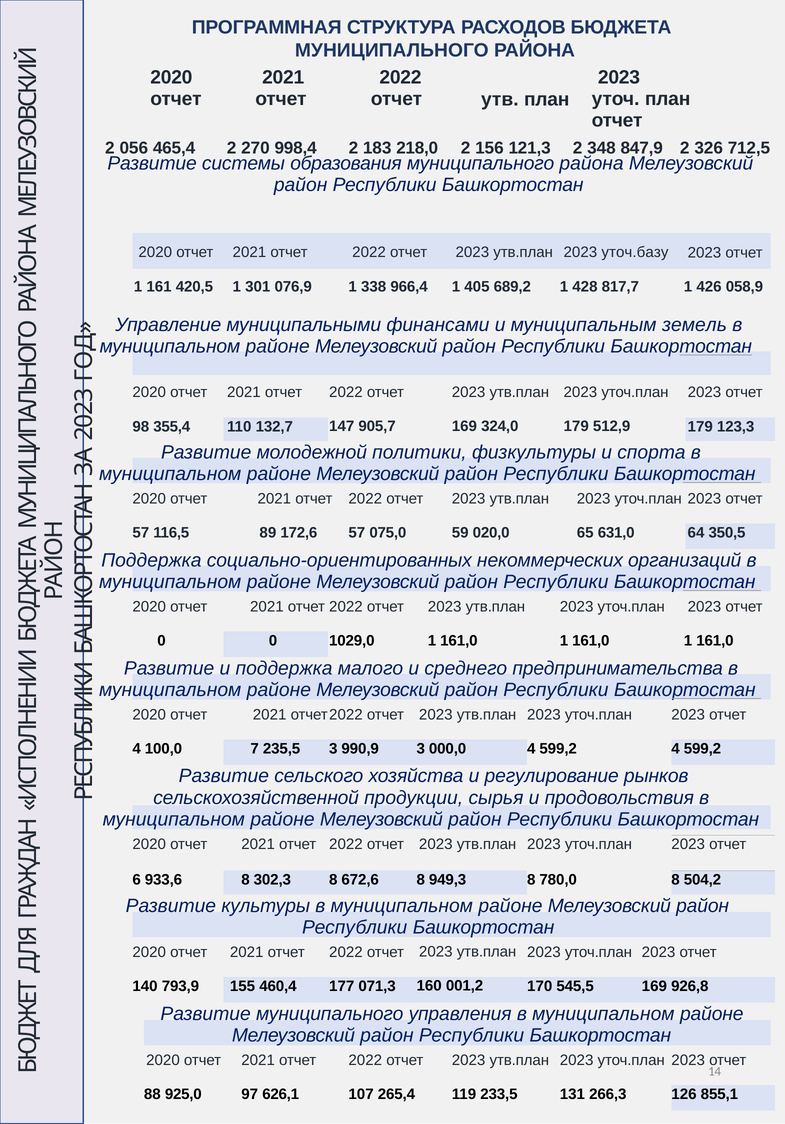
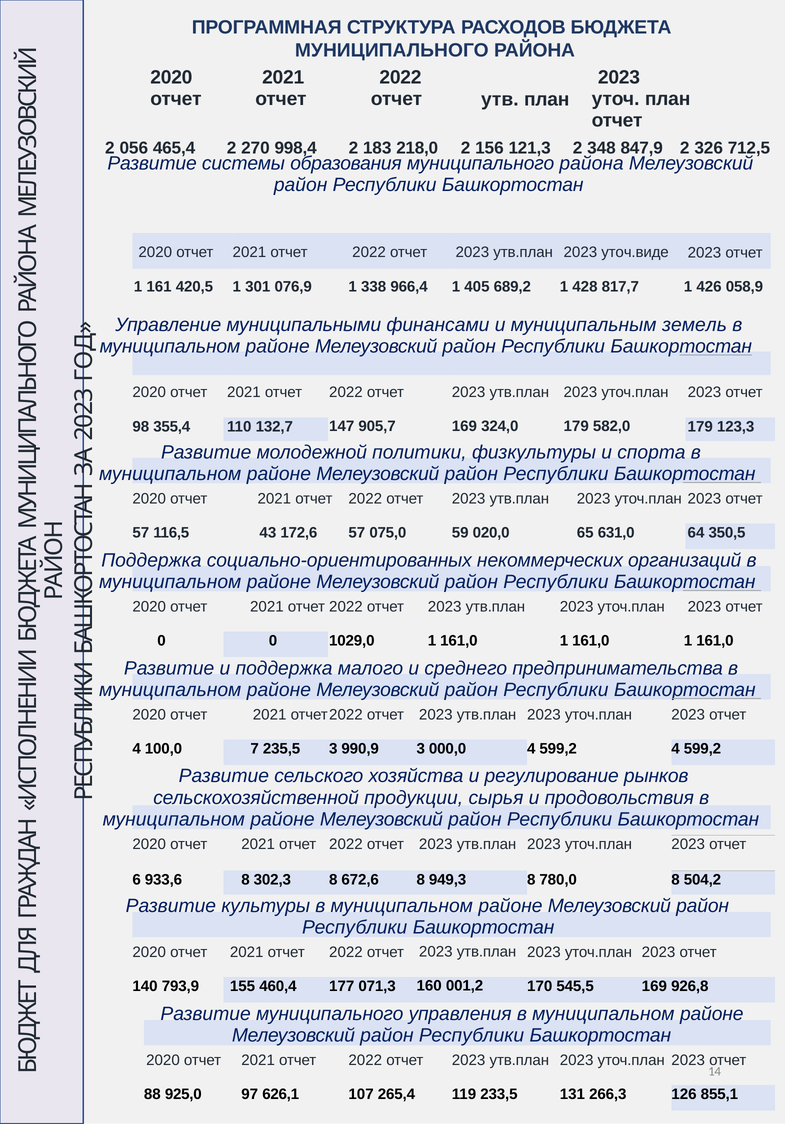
уточ.базу: уточ.базу -> уточ.виде (635, 253)
512,9: 512,9 -> 582,0 (612, 427)
89: 89 -> 43 (268, 533)
